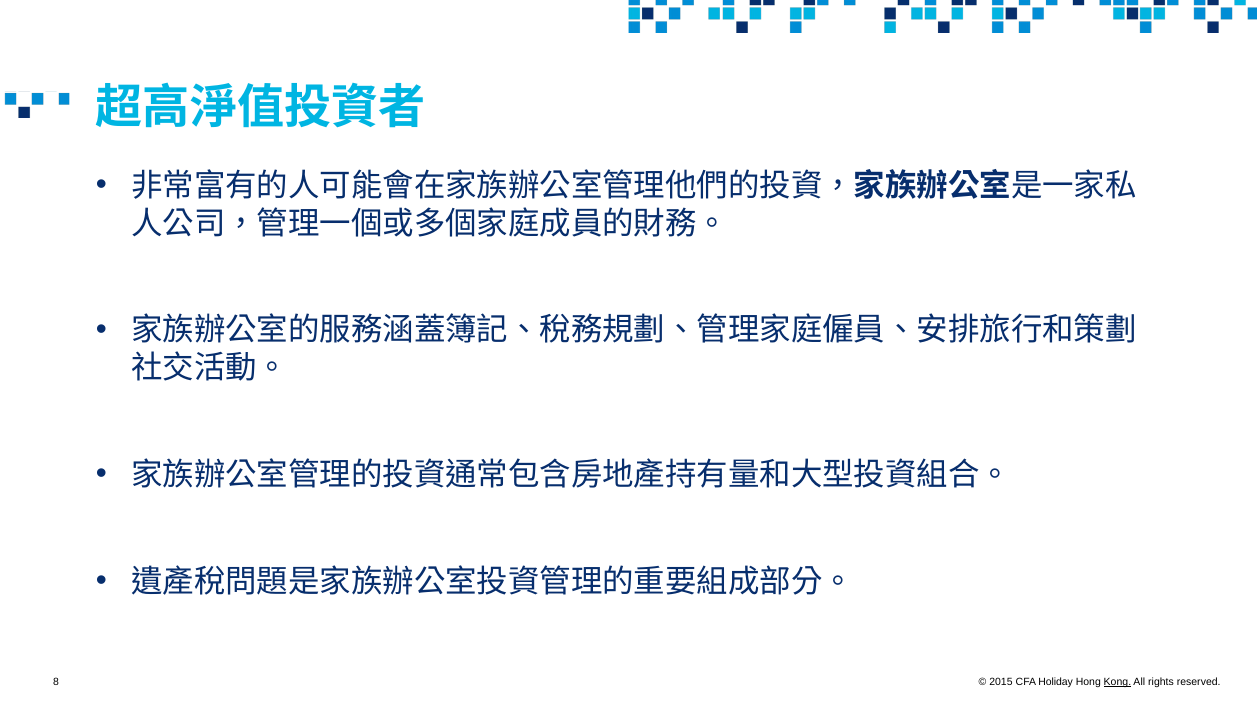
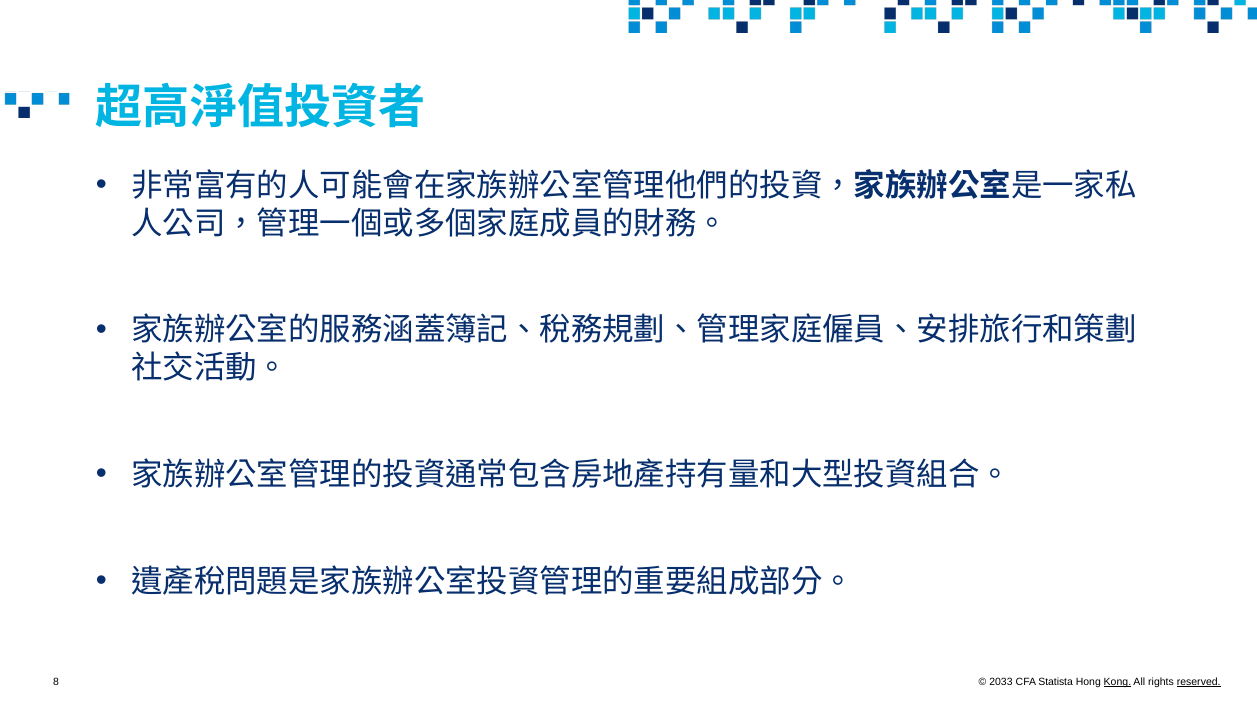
2015: 2015 -> 2033 (1001, 682)
Holiday: Holiday -> Statista (1056, 682)
reserved underline: none -> present (1199, 682)
